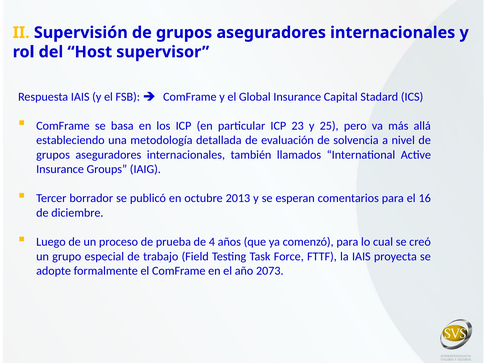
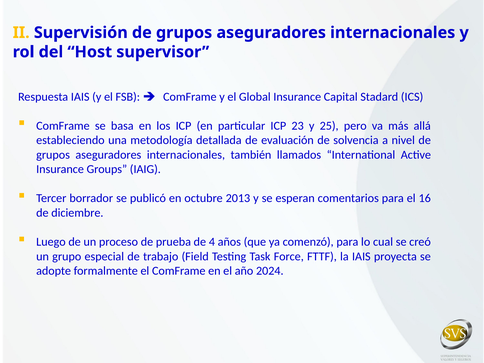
2073: 2073 -> 2024 (270, 271)
